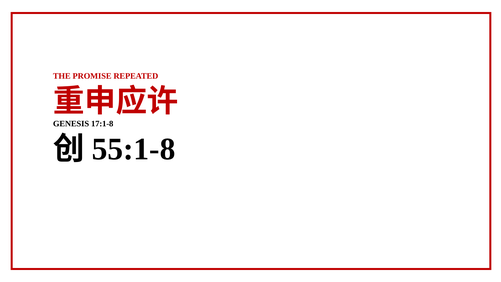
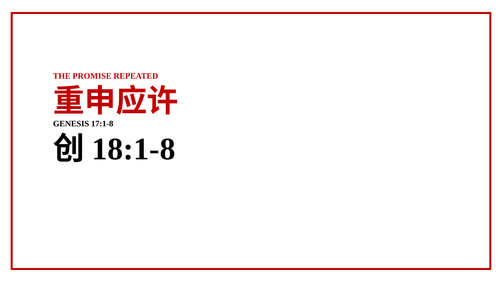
55:1-8: 55:1-8 -> 18:1-8 (134, 149)
